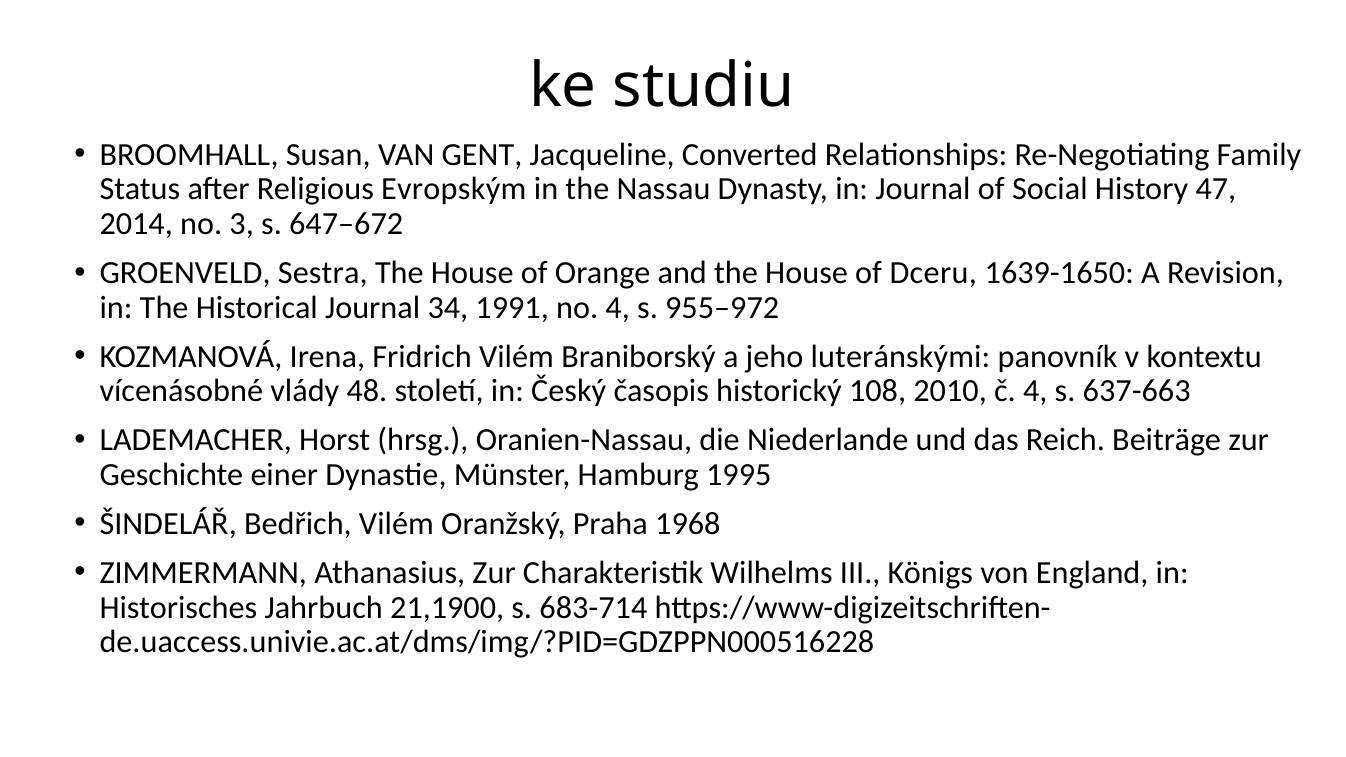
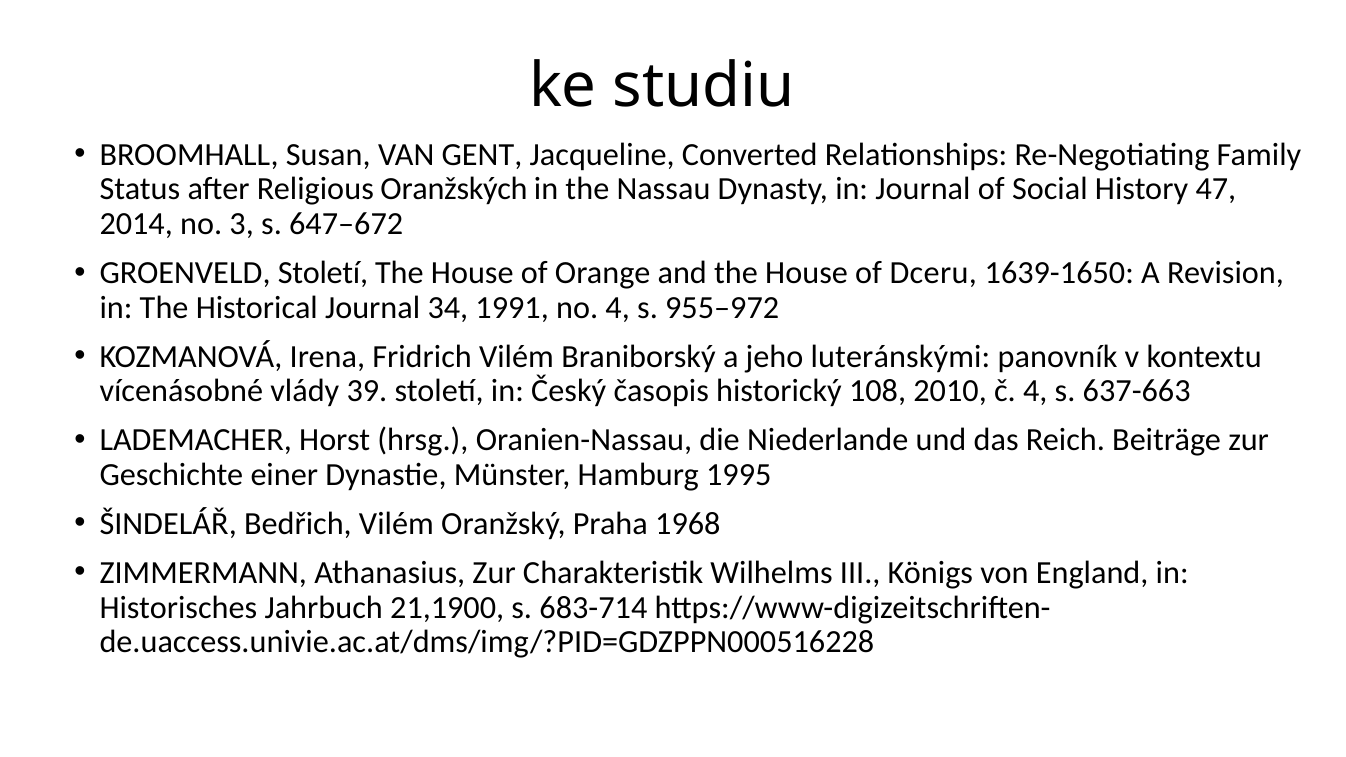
Evropským: Evropským -> Oranžských (454, 189)
GROENVELD Sestra: Sestra -> Století (323, 273)
48: 48 -> 39 (367, 391)
